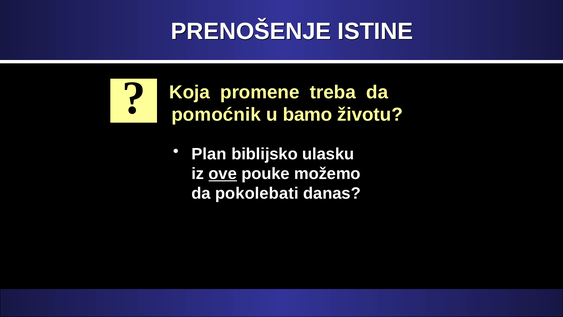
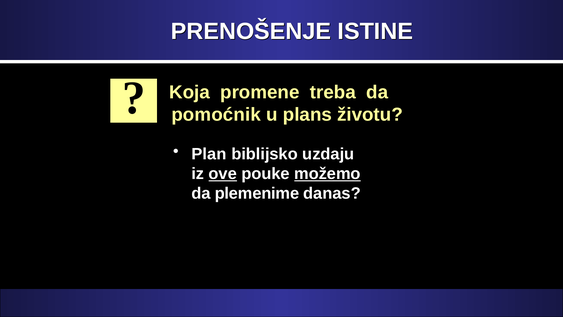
bamo: bamo -> plans (307, 115)
ulasku: ulasku -> uzdaju (328, 154)
možemo underline: none -> present (327, 174)
pokolebati: pokolebati -> plemenime (257, 193)
